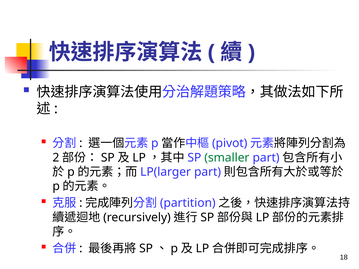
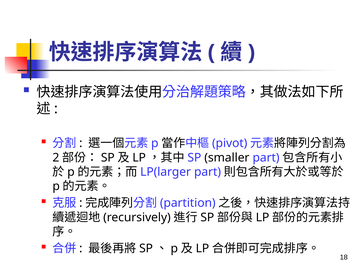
smaller colour: green -> black (227, 158)
